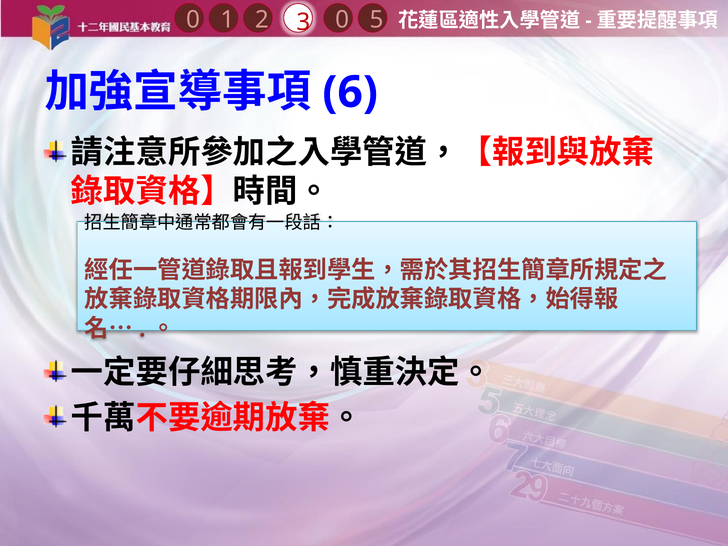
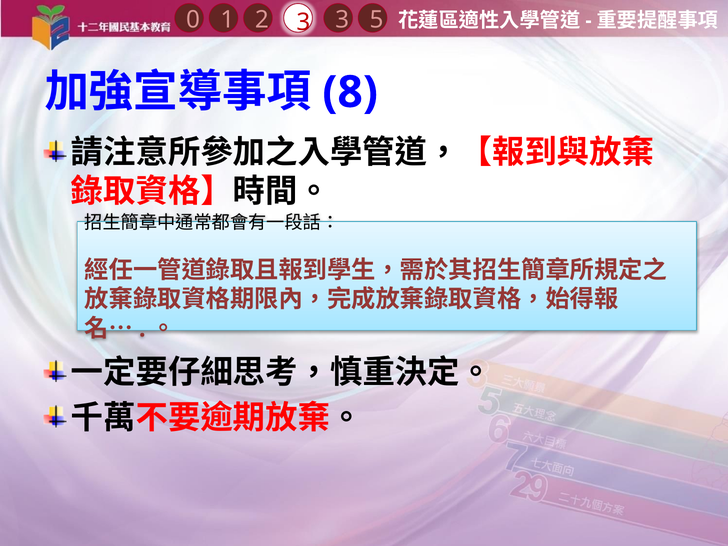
1 0: 0 -> 3 (342, 20)
6: 6 -> 8 (350, 92)
